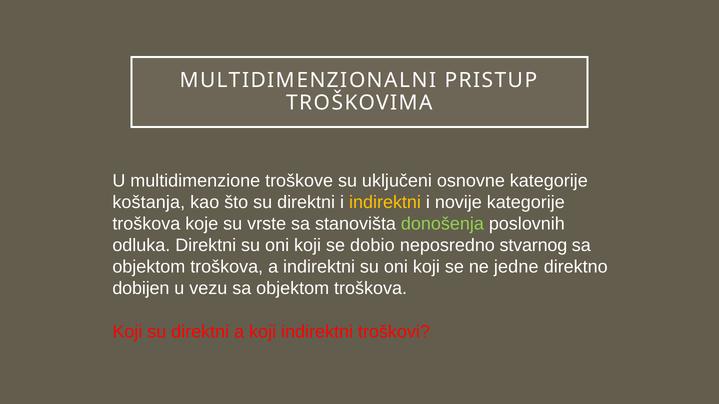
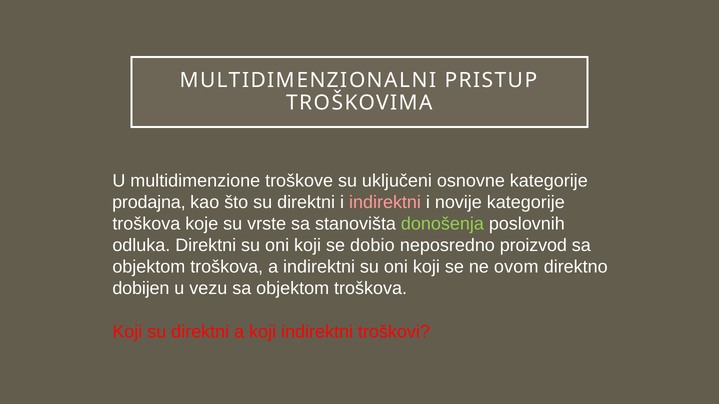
koštanja: koštanja -> prodajna (149, 203)
indirektni colour: yellow -> pink (385, 203)
stvarnog: stvarnog -> proizvod (533, 246)
jedne: jedne -> ovom (516, 267)
